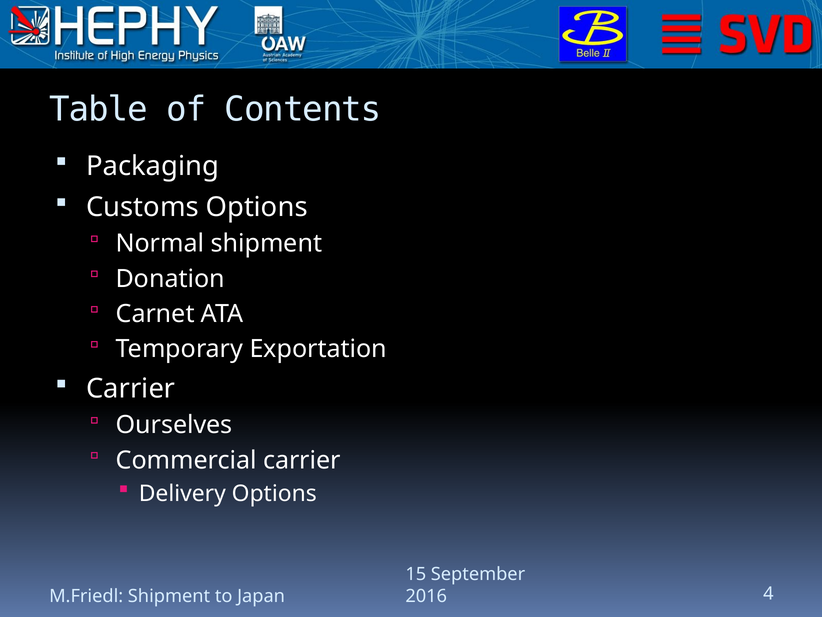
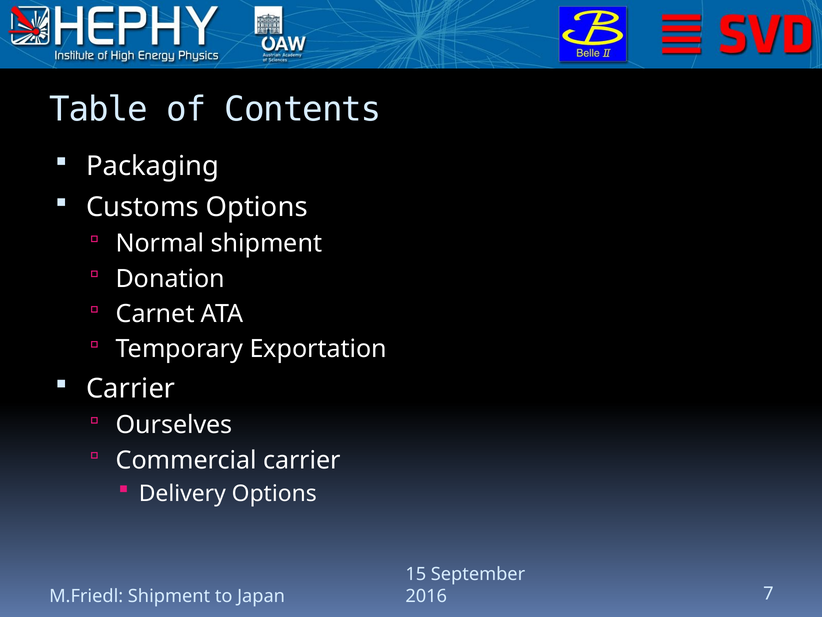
4: 4 -> 7 (768, 593)
